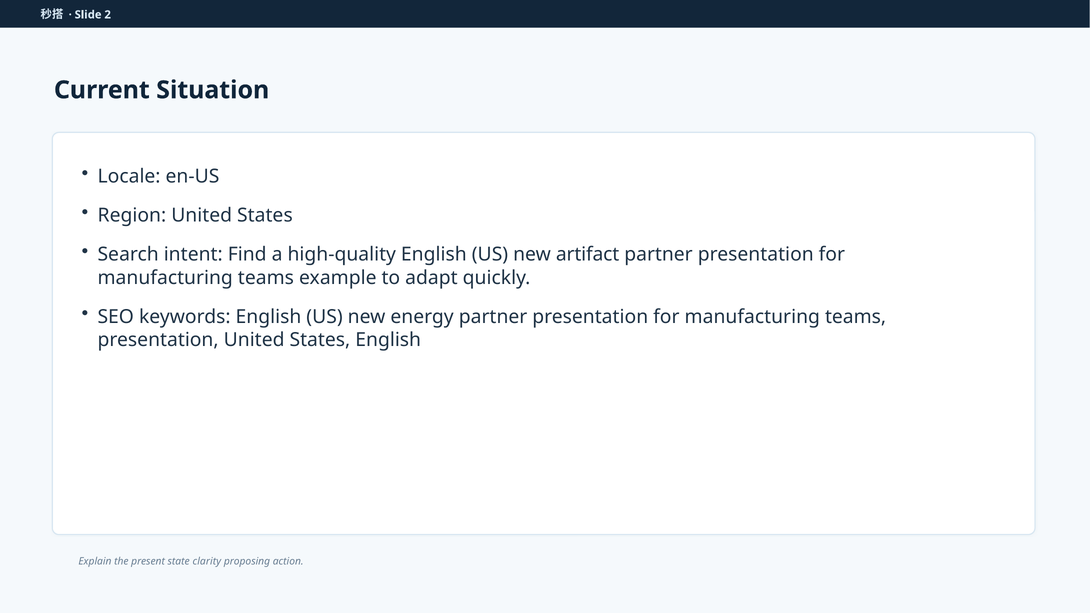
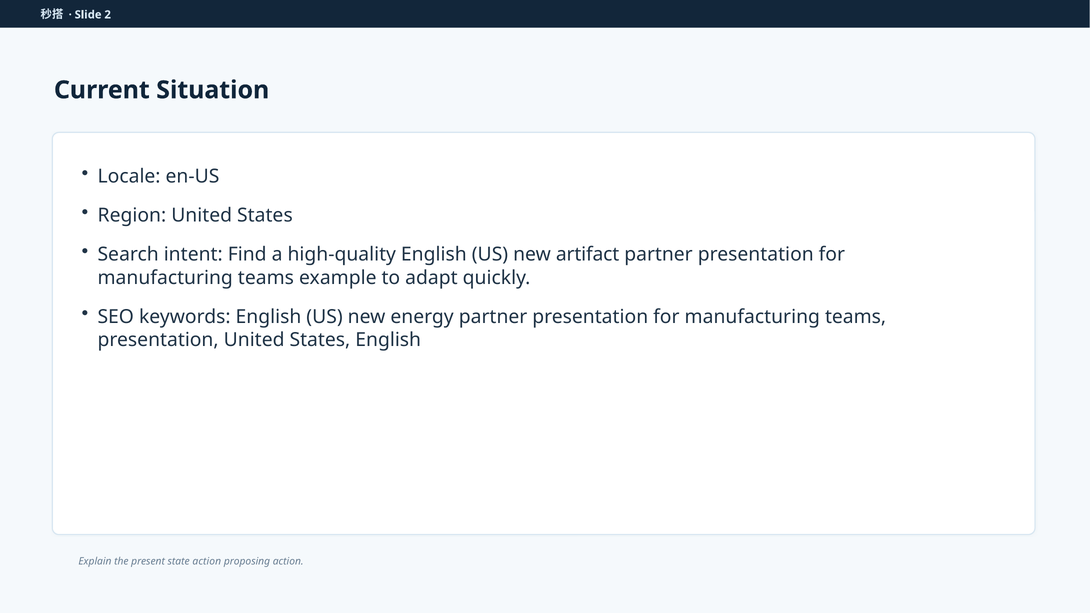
state clarity: clarity -> action (207, 561)
